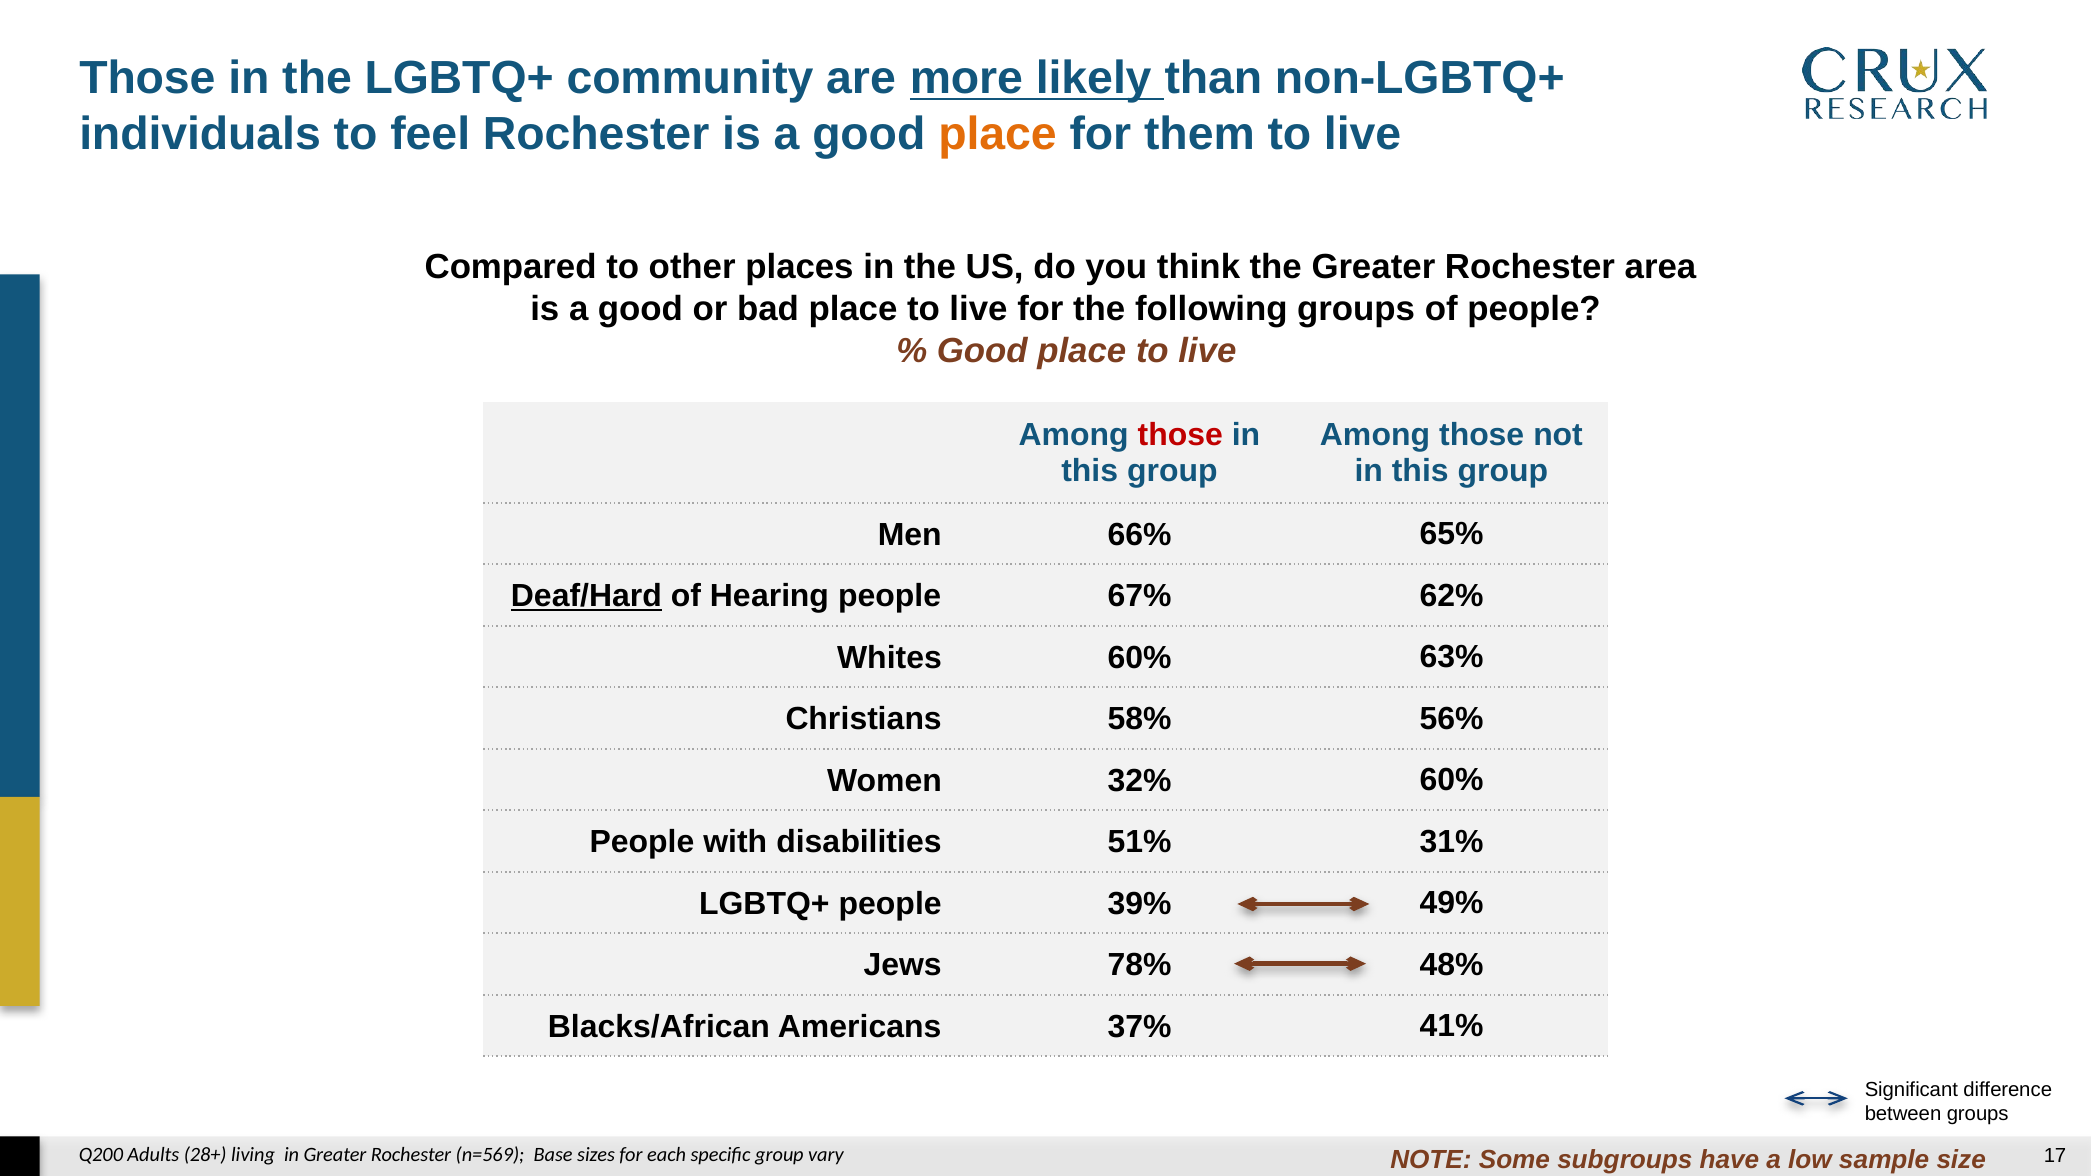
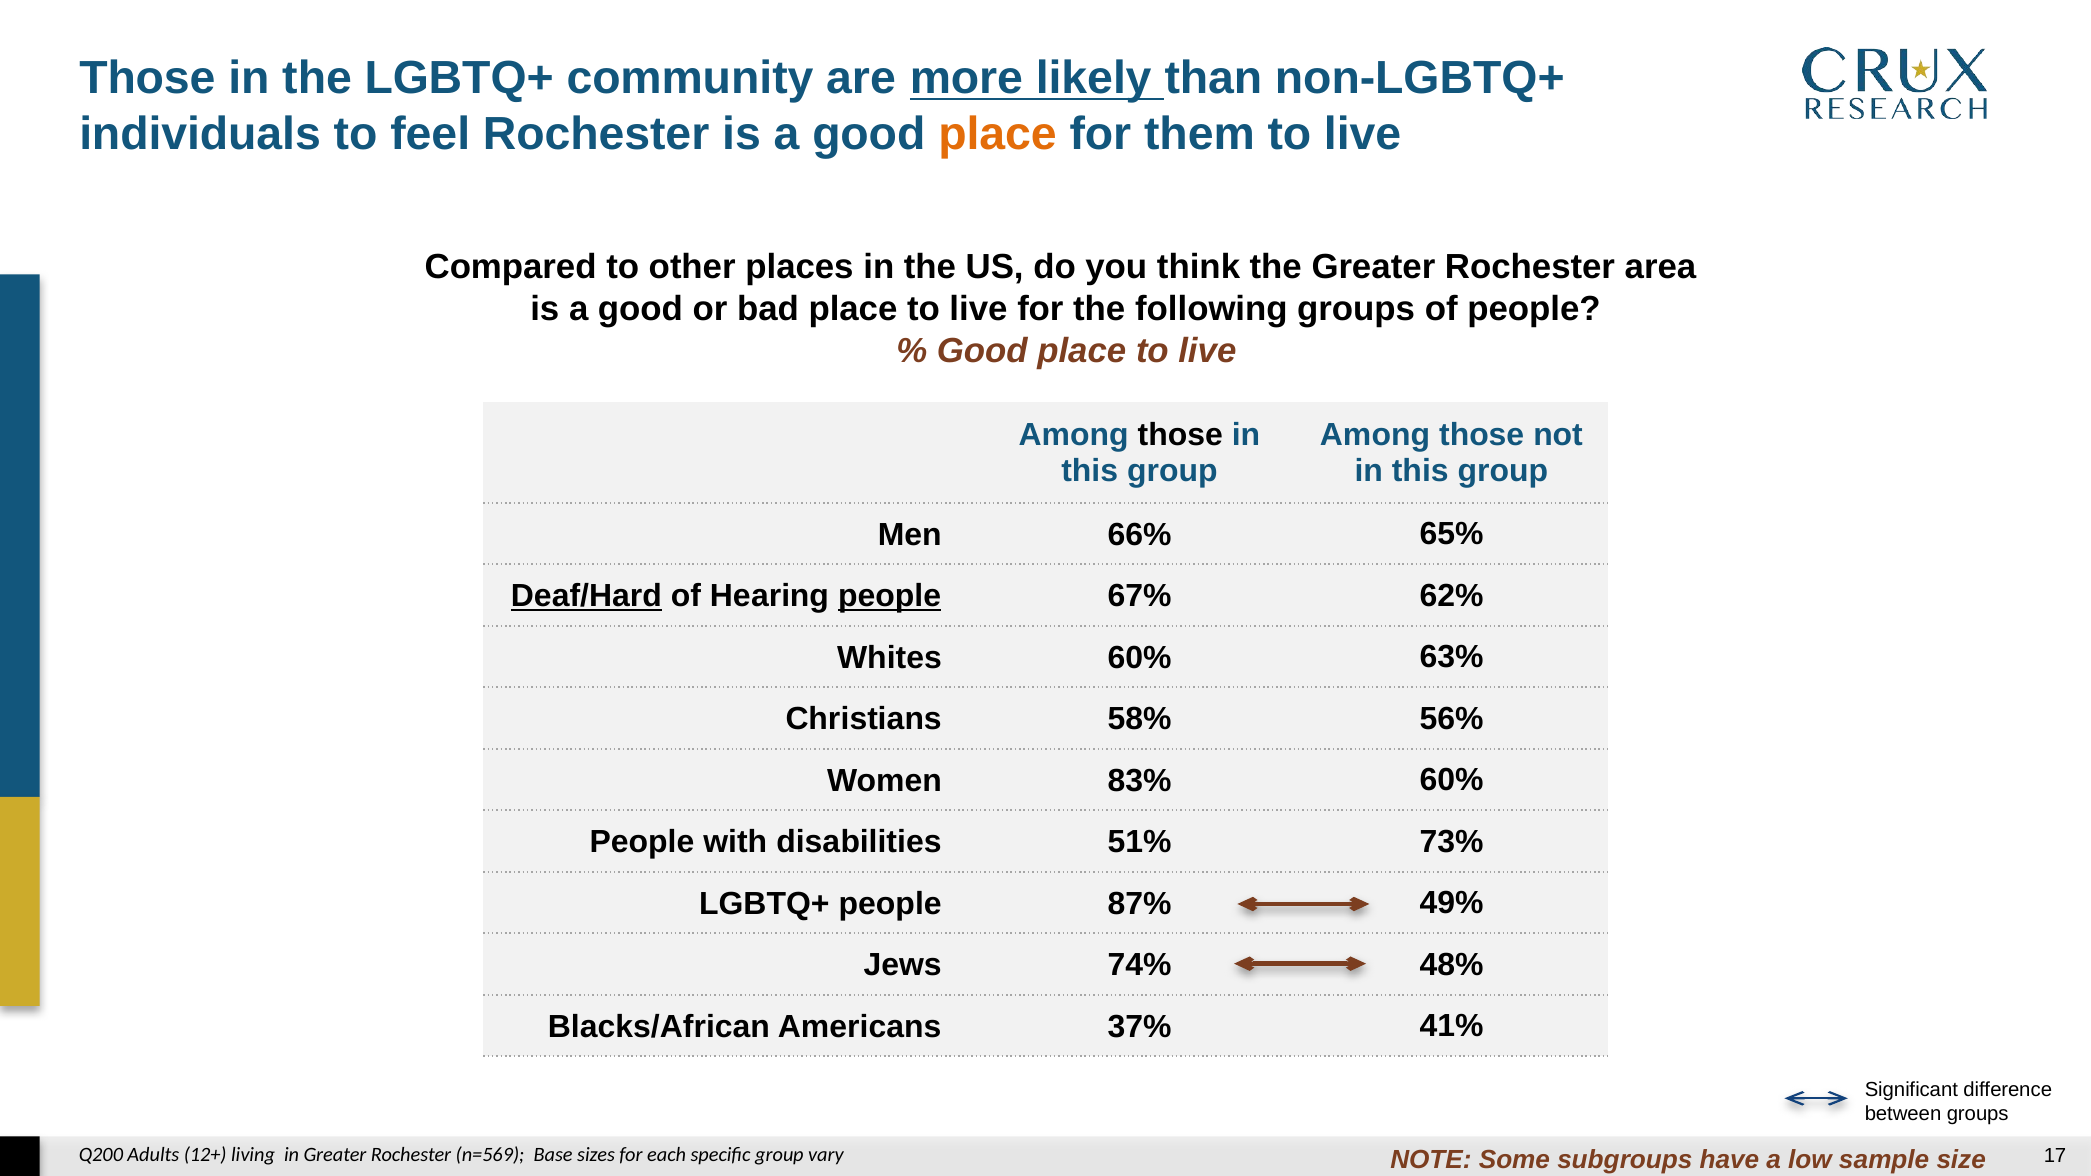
those colour: red -> black (1180, 435)
people underline: none -> present (890, 597)
32%: 32% -> 83% (1140, 781)
31%: 31% -> 73% (1452, 842)
39%: 39% -> 87% (1140, 904)
78%: 78% -> 74% (1140, 965)
28+: 28+ -> 12+ (205, 1155)
